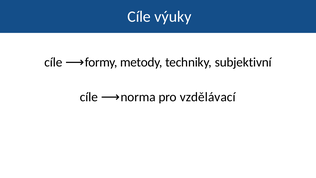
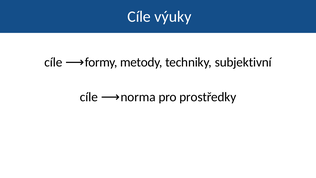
vzdělávací: vzdělávací -> prostředky (208, 97)
